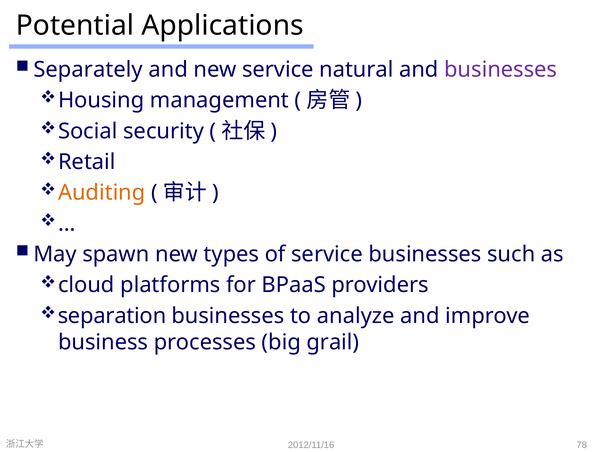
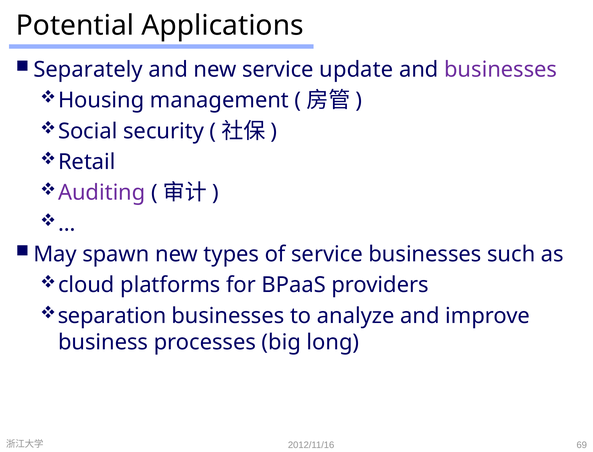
natural: natural -> update (356, 69)
Auditing colour: orange -> purple (102, 193)
grail: grail -> long (333, 342)
78: 78 -> 69 (582, 445)
